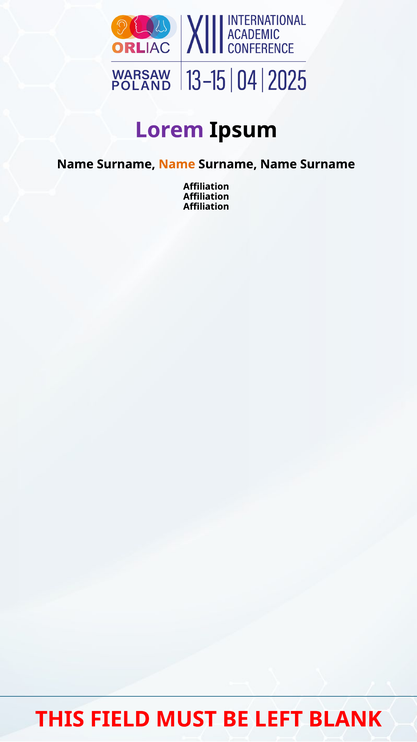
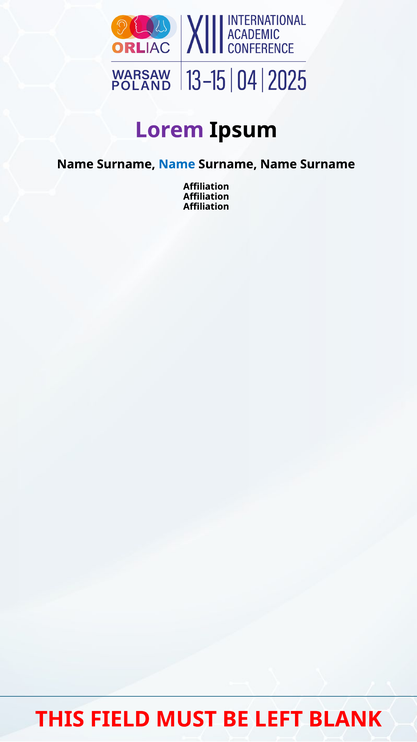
Name colour: orange -> blue (177, 164)
